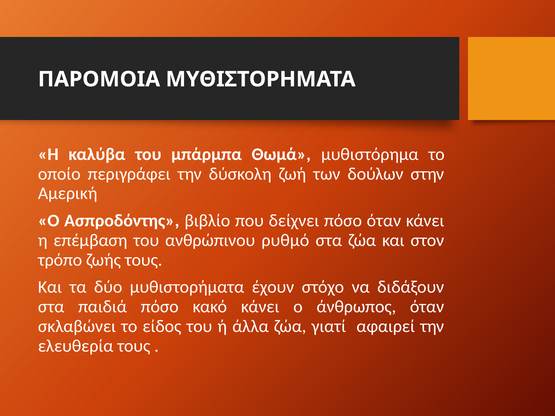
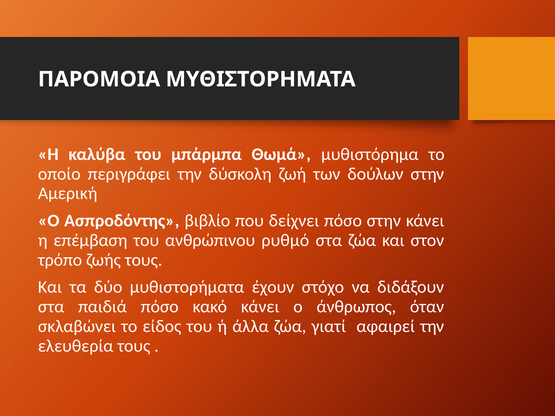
πόσο όταν: όταν -> στην (384, 221)
